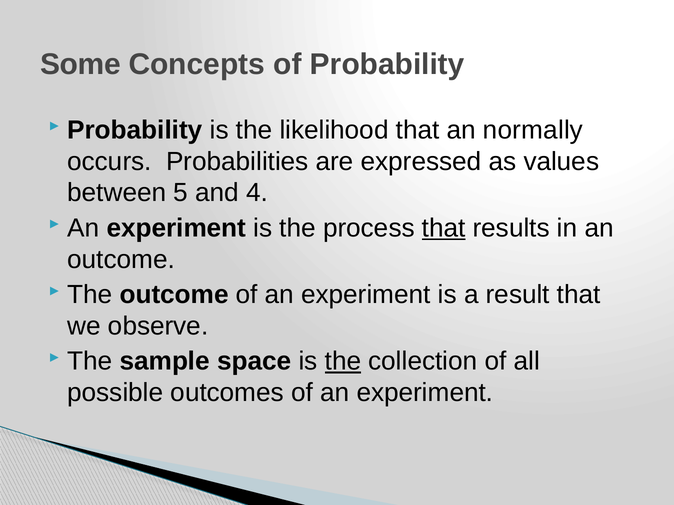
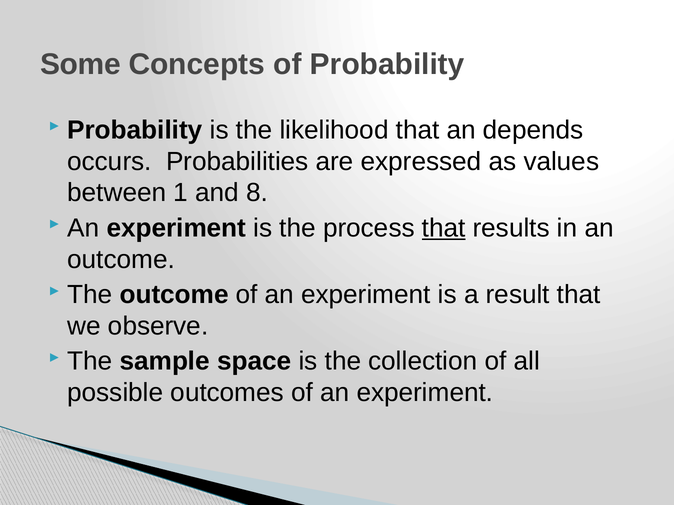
normally: normally -> depends (533, 130)
5: 5 -> 1 (181, 193)
4: 4 -> 8 (257, 193)
the underline: present -> none (343, 362)
